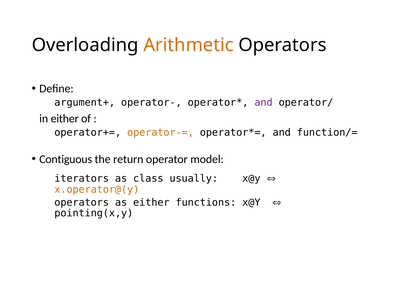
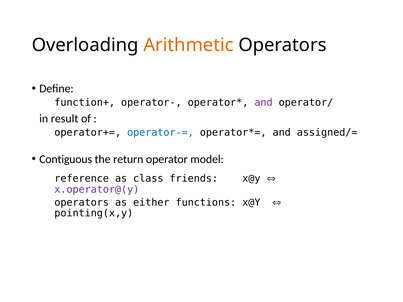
argument+: argument+ -> function+ (85, 103)
in either: either -> result (65, 119)
operator-= colour: orange -> blue (160, 133)
function/=: function/= -> assigned/= (327, 133)
iterators: iterators -> reference (82, 179)
usually: usually -> friends (194, 179)
x.operator@(y colour: orange -> purple (97, 190)
